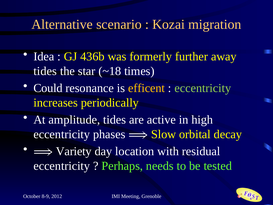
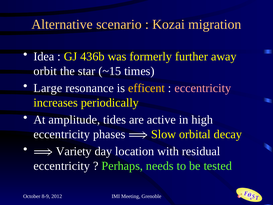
tides: tides -> orbit (45, 71)
~18: ~18 -> ~15 (110, 71)
Could: Could -> Large (48, 88)
eccentricity colour: light green -> pink (203, 88)
